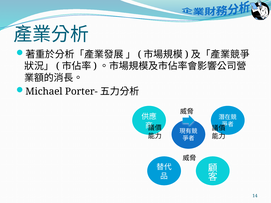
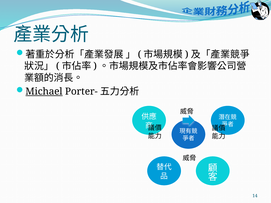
Michael underline: none -> present (44, 92)
